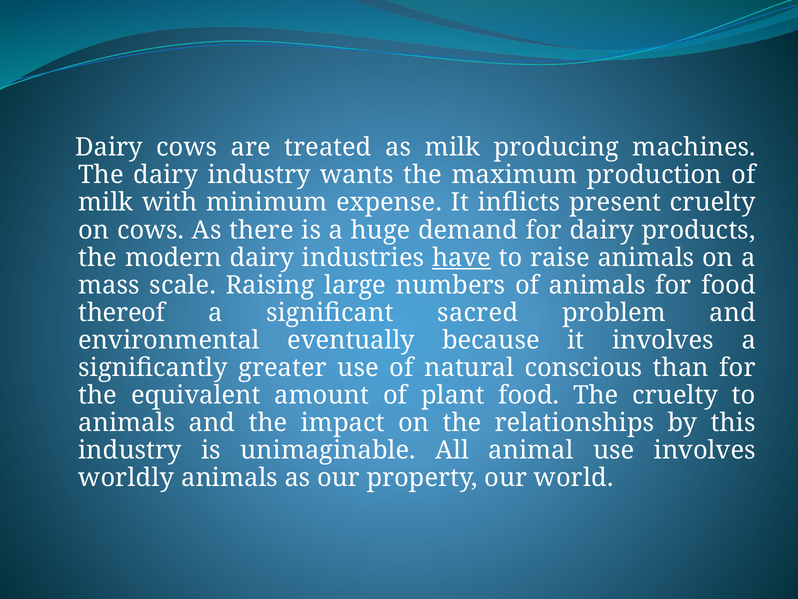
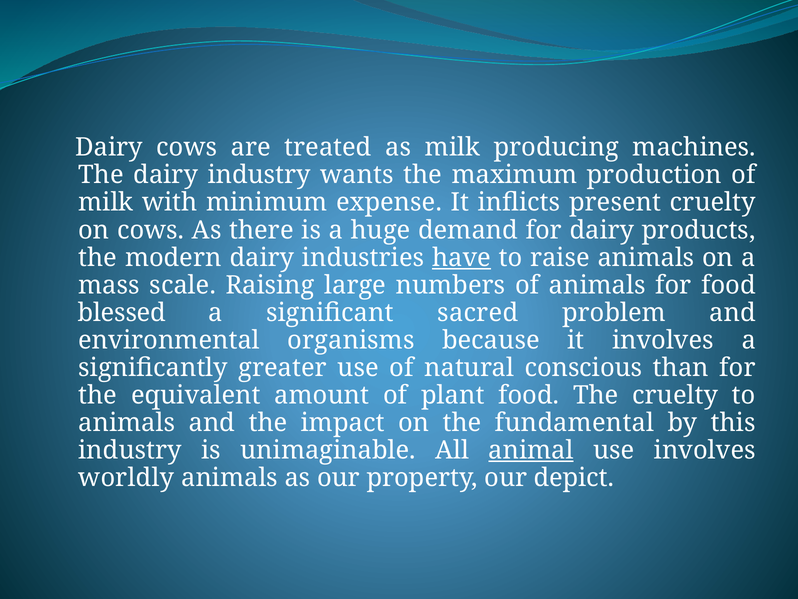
thereof: thereof -> blessed (122, 312)
eventually: eventually -> organisms (351, 340)
relationships: relationships -> fundamental (575, 423)
animal underline: none -> present (531, 450)
world: world -> depict (574, 478)
